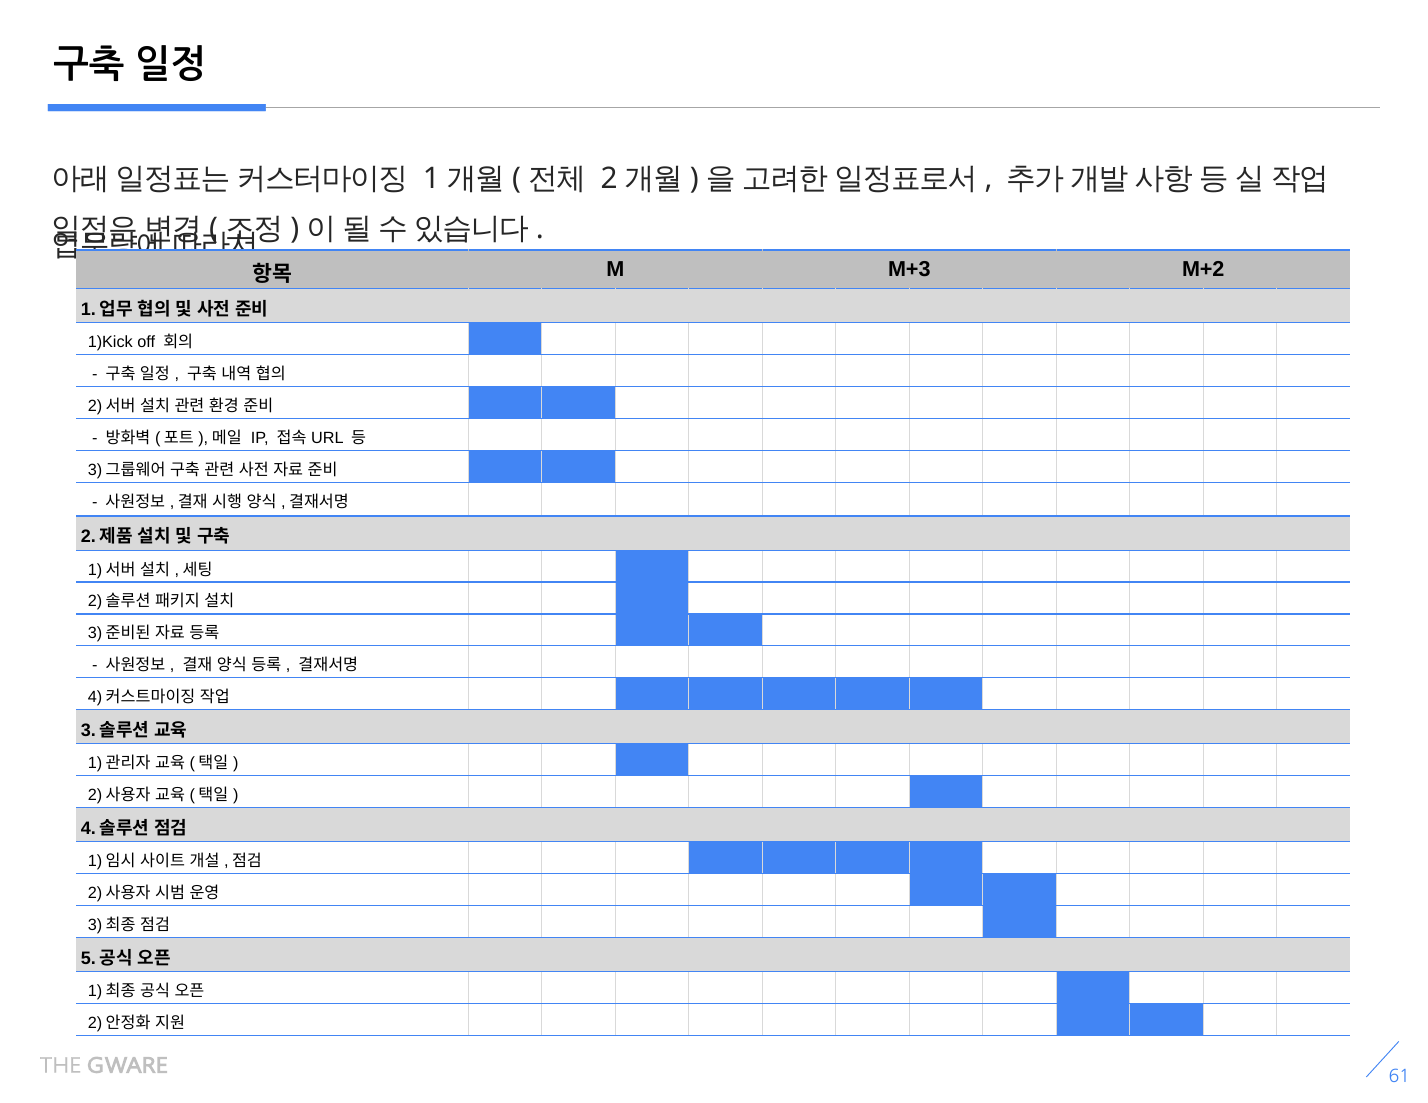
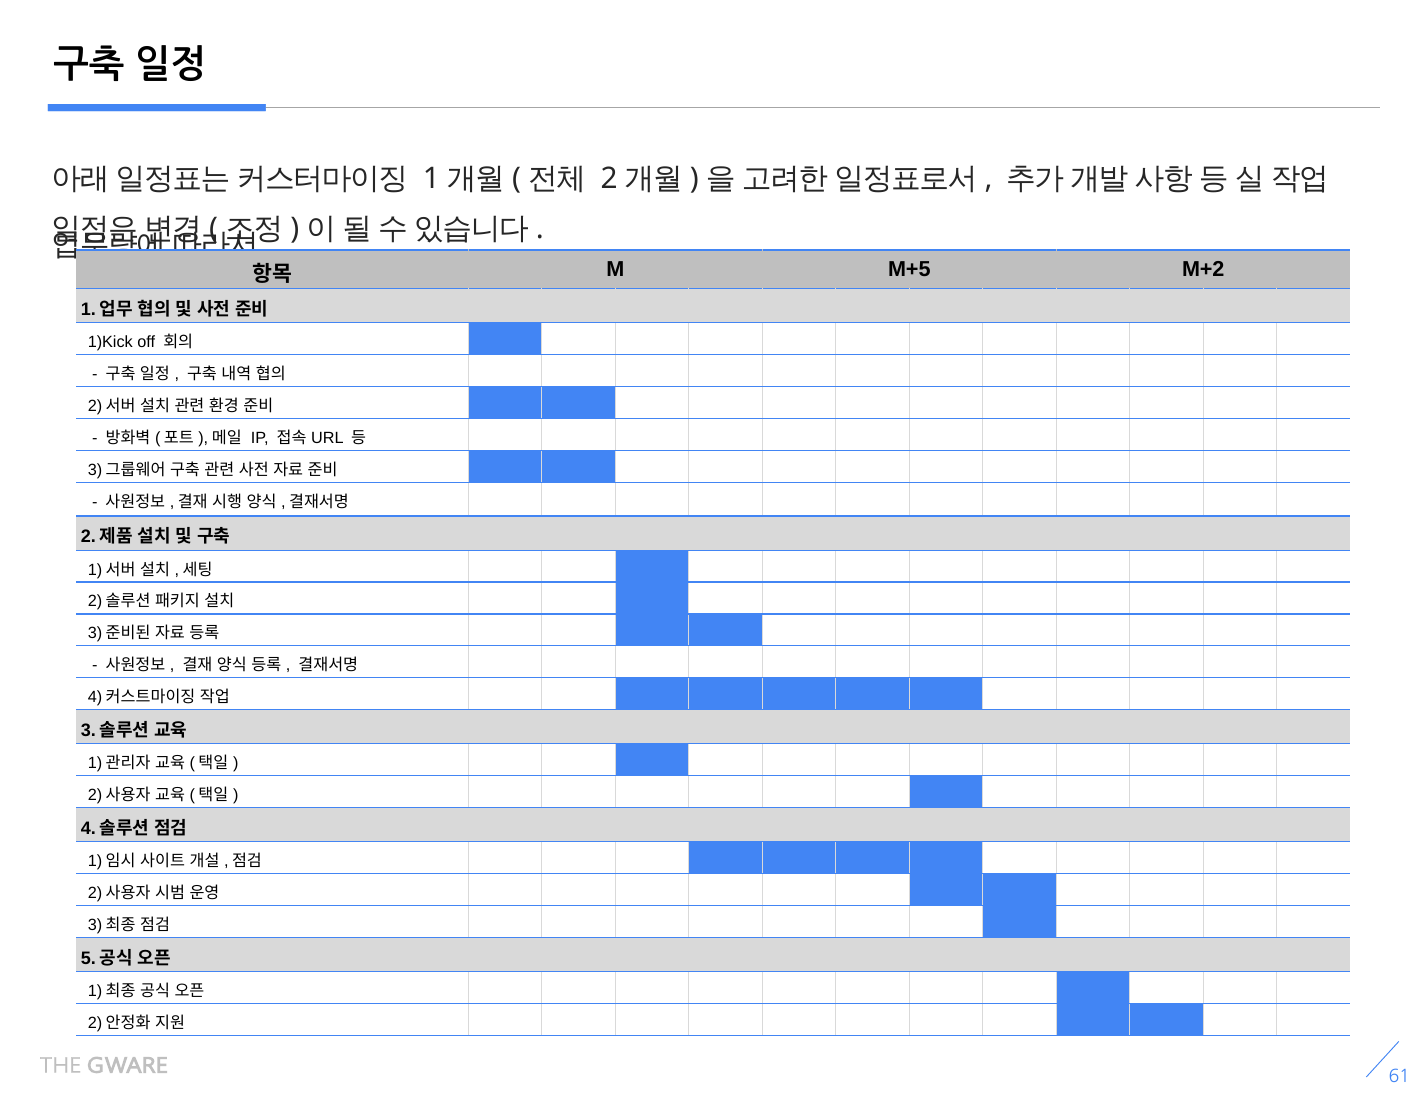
M+3: M+3 -> M+5 (909, 270)
